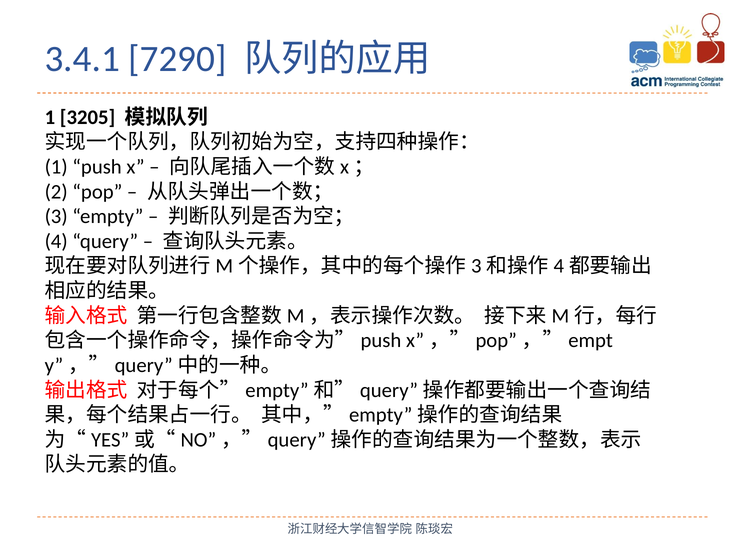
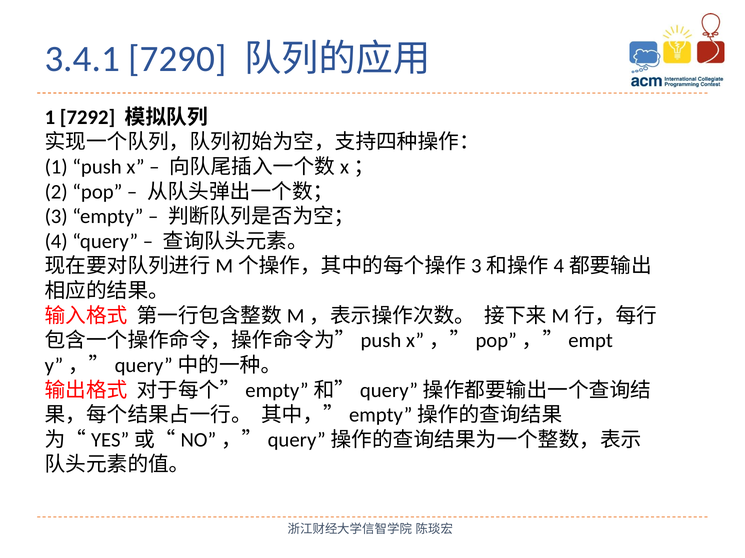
3205: 3205 -> 7292 (87, 117)
